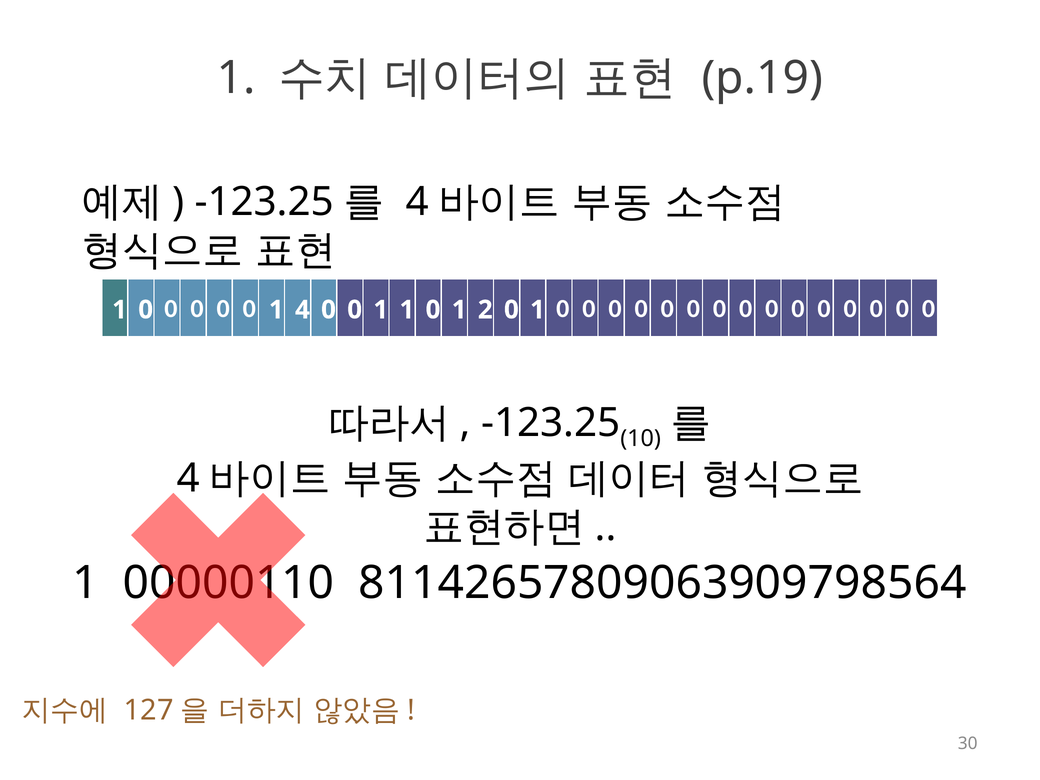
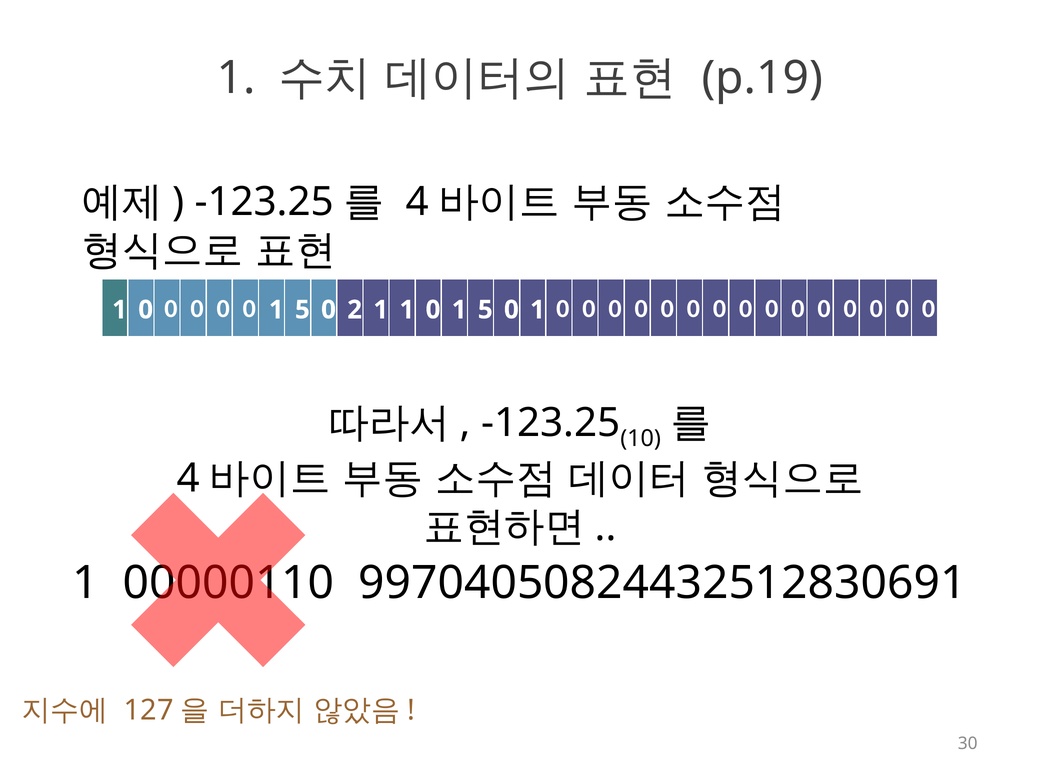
0 0 1 4: 4 -> 5 (302, 310)
0: 0 -> 2 (355, 310)
1 0 1 2: 2 -> 5 (485, 310)
81142657809063909798564: 81142657809063909798564 -> 99704050824432512830691 (662, 583)
